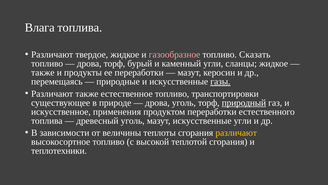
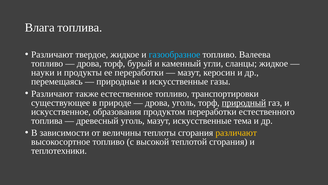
газообразное colour: pink -> light blue (174, 54)
Сказать: Сказать -> Валеева (255, 54)
также: также -> науки (43, 72)
газы underline: present -> none (220, 81)
применения: применения -> образования (117, 111)
искусственные угли: угли -> тема (243, 120)
